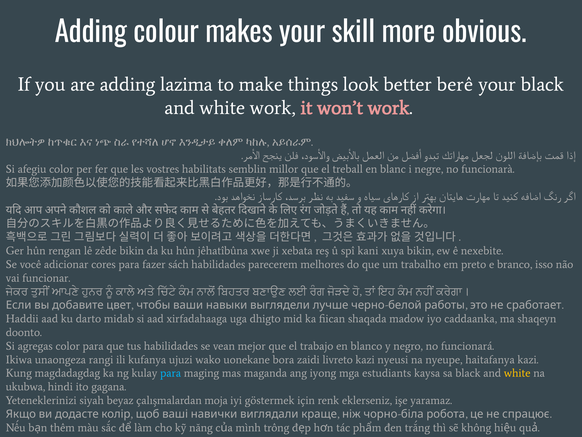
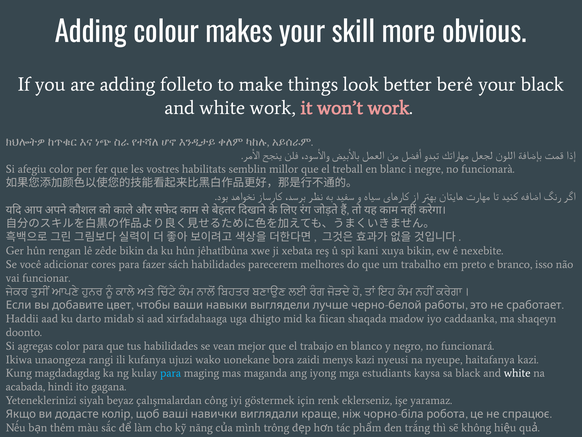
lazima: lazima -> folleto (186, 84)
livreto: livreto -> menys (338, 359)
white colour: yellow -> white (517, 373)
ukubwa: ukubwa -> acabada (25, 386)
moja: moja -> công (216, 400)
